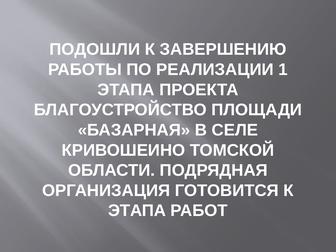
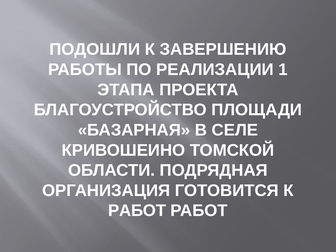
ЭТАПА: ЭТАПА -> РАБОТ (137, 211)
